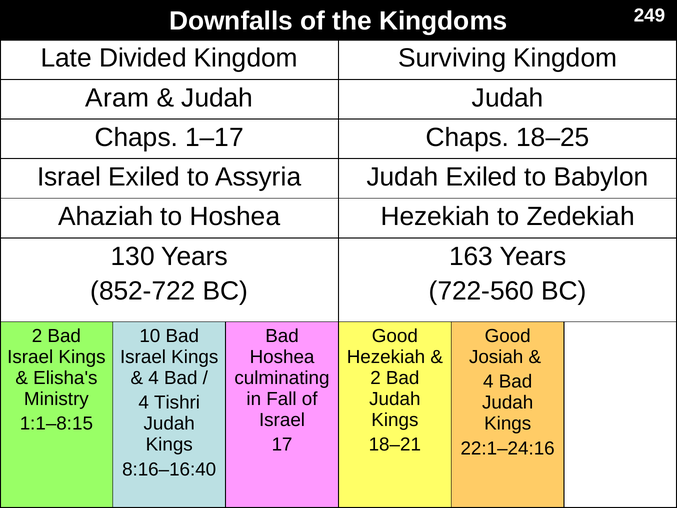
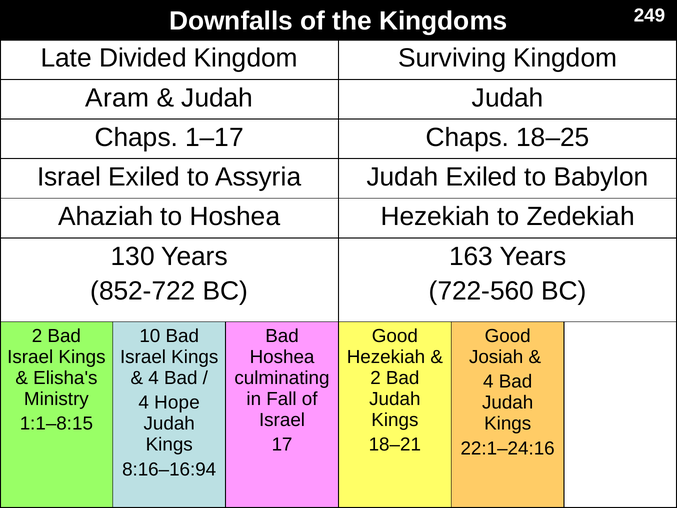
Tishri: Tishri -> Hope (177, 402)
8:16–16:40: 8:16–16:40 -> 8:16–16:94 (169, 469)
